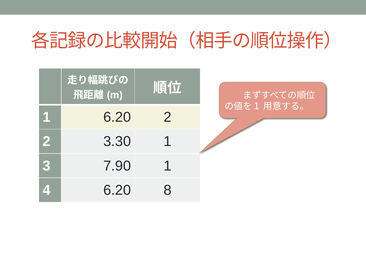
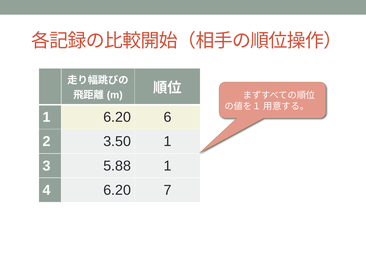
6.20 2: 2 -> 6 (167, 117)
3.30: 3.30 -> 3.50 (117, 141)
7.90: 7.90 -> 5.88 (117, 166)
8: 8 -> 7 (167, 190)
